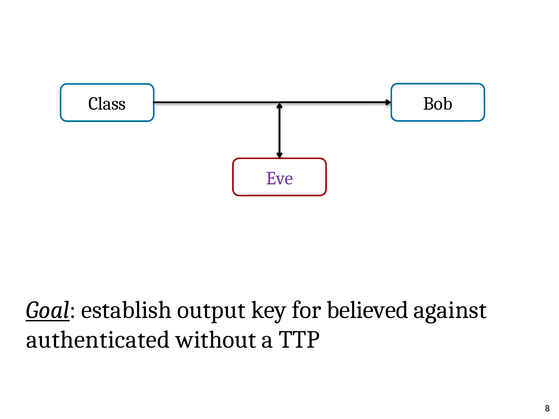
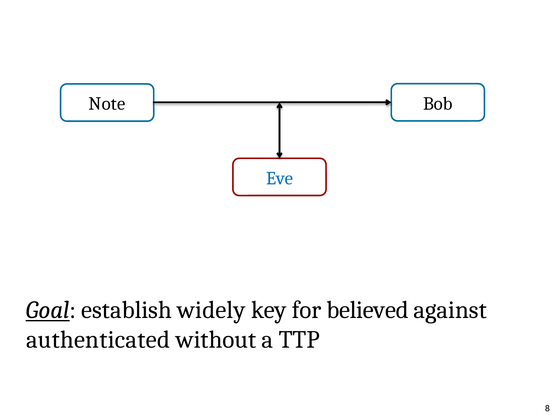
Class: Class -> Note (107, 104)
Eve colour: purple -> blue (280, 178)
output: output -> widely (211, 310)
